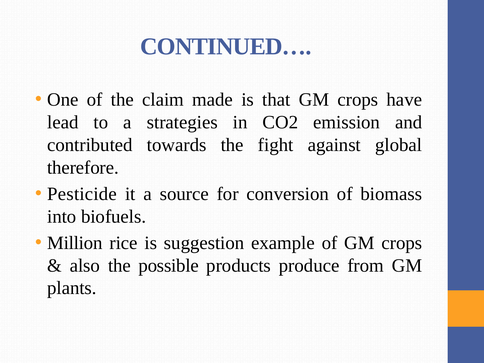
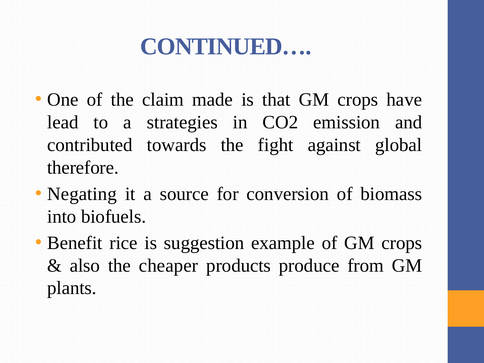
Pesticide: Pesticide -> Negating (82, 194)
Million: Million -> Benefit (75, 243)
possible: possible -> cheaper (169, 265)
